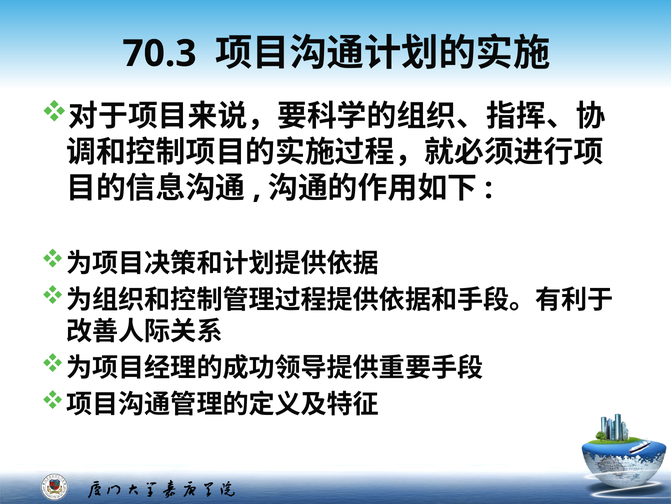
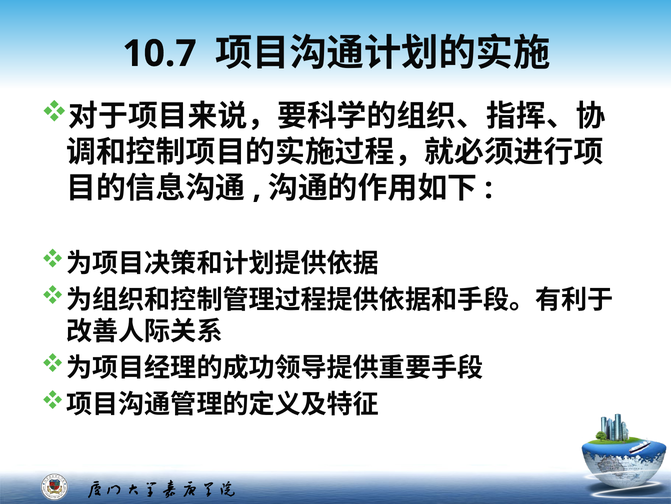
70.3: 70.3 -> 10.7 (159, 54)
